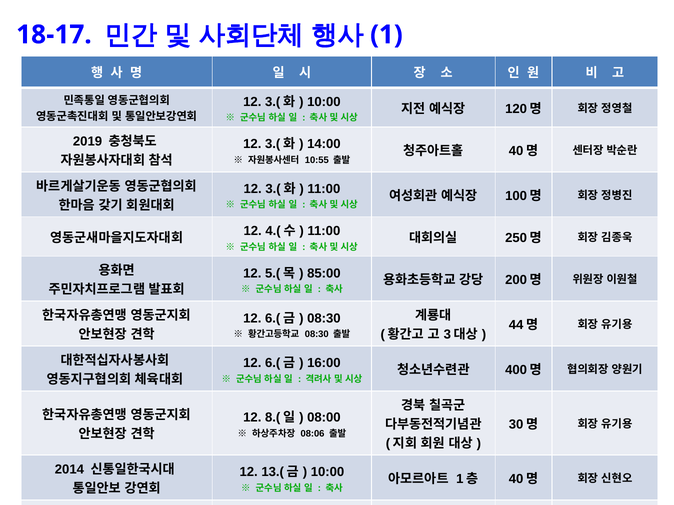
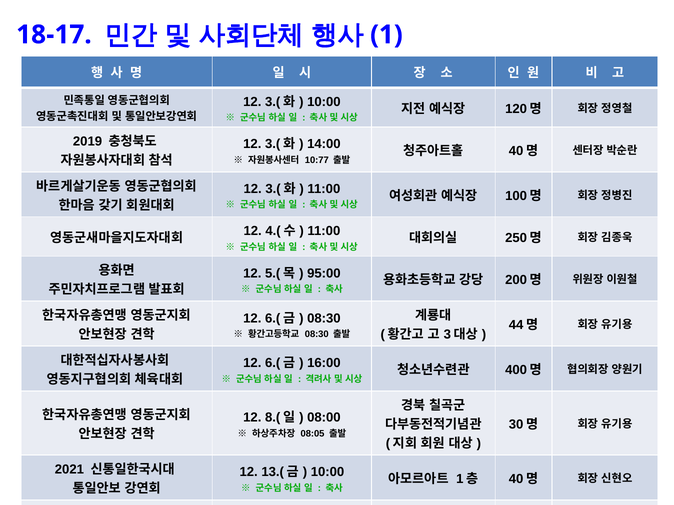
10:55: 10:55 -> 10:77 (317, 160)
85:00: 85:00 -> 95:00 (324, 274)
08:06: 08:06 -> 08:05 (313, 434)
2014: 2014 -> 2021 (69, 470)
